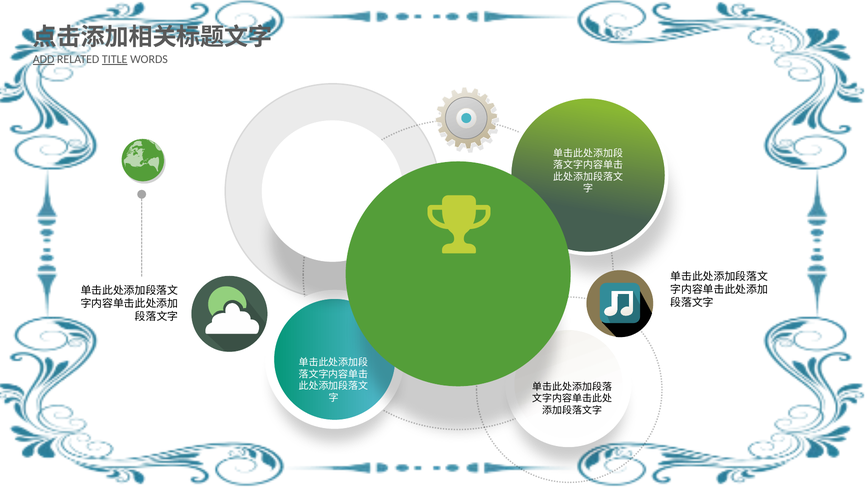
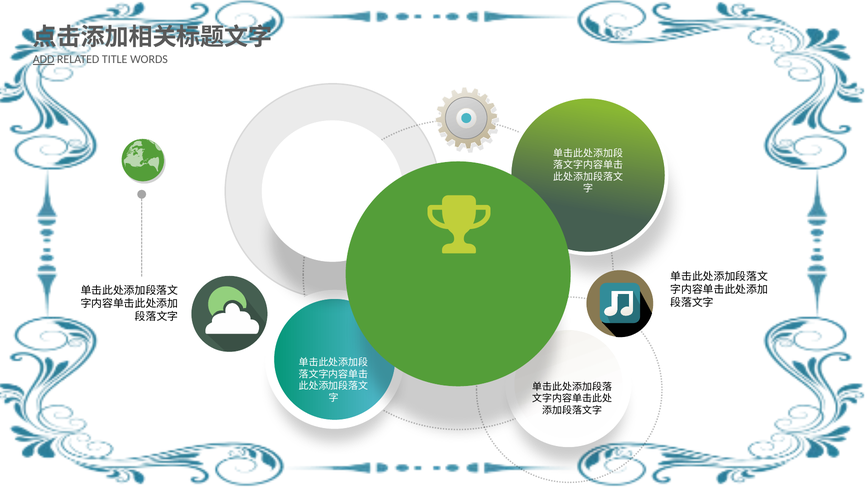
TITLE underline: present -> none (115, 59)
